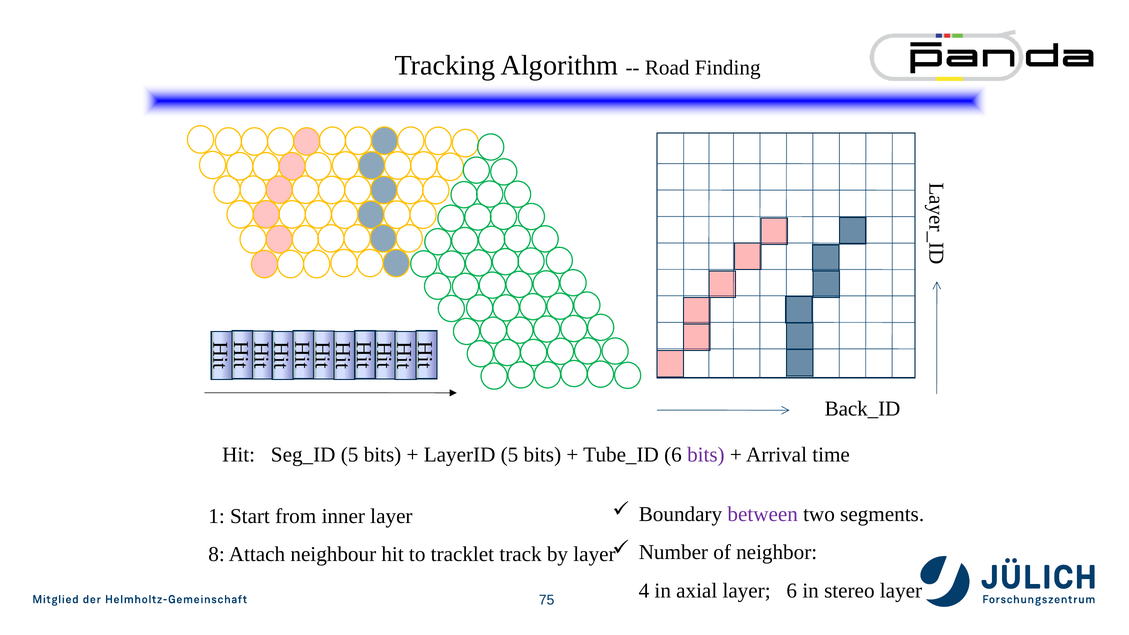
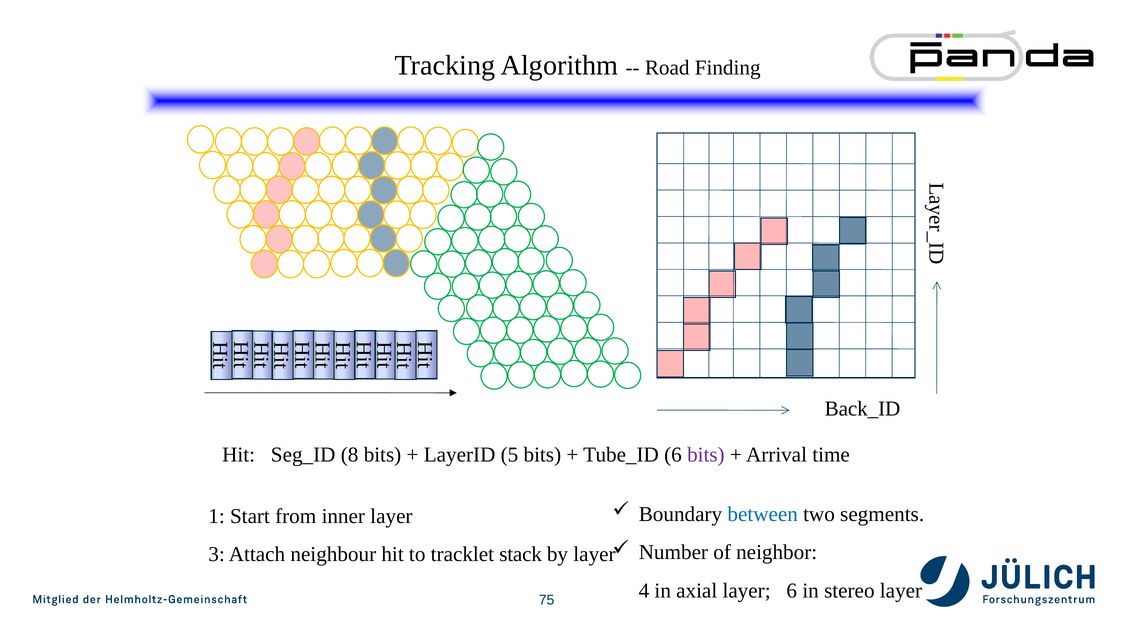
Seg_ID 5: 5 -> 8 (350, 455)
between colour: purple -> blue (763, 514)
8: 8 -> 3 (217, 555)
track: track -> stack (521, 555)
